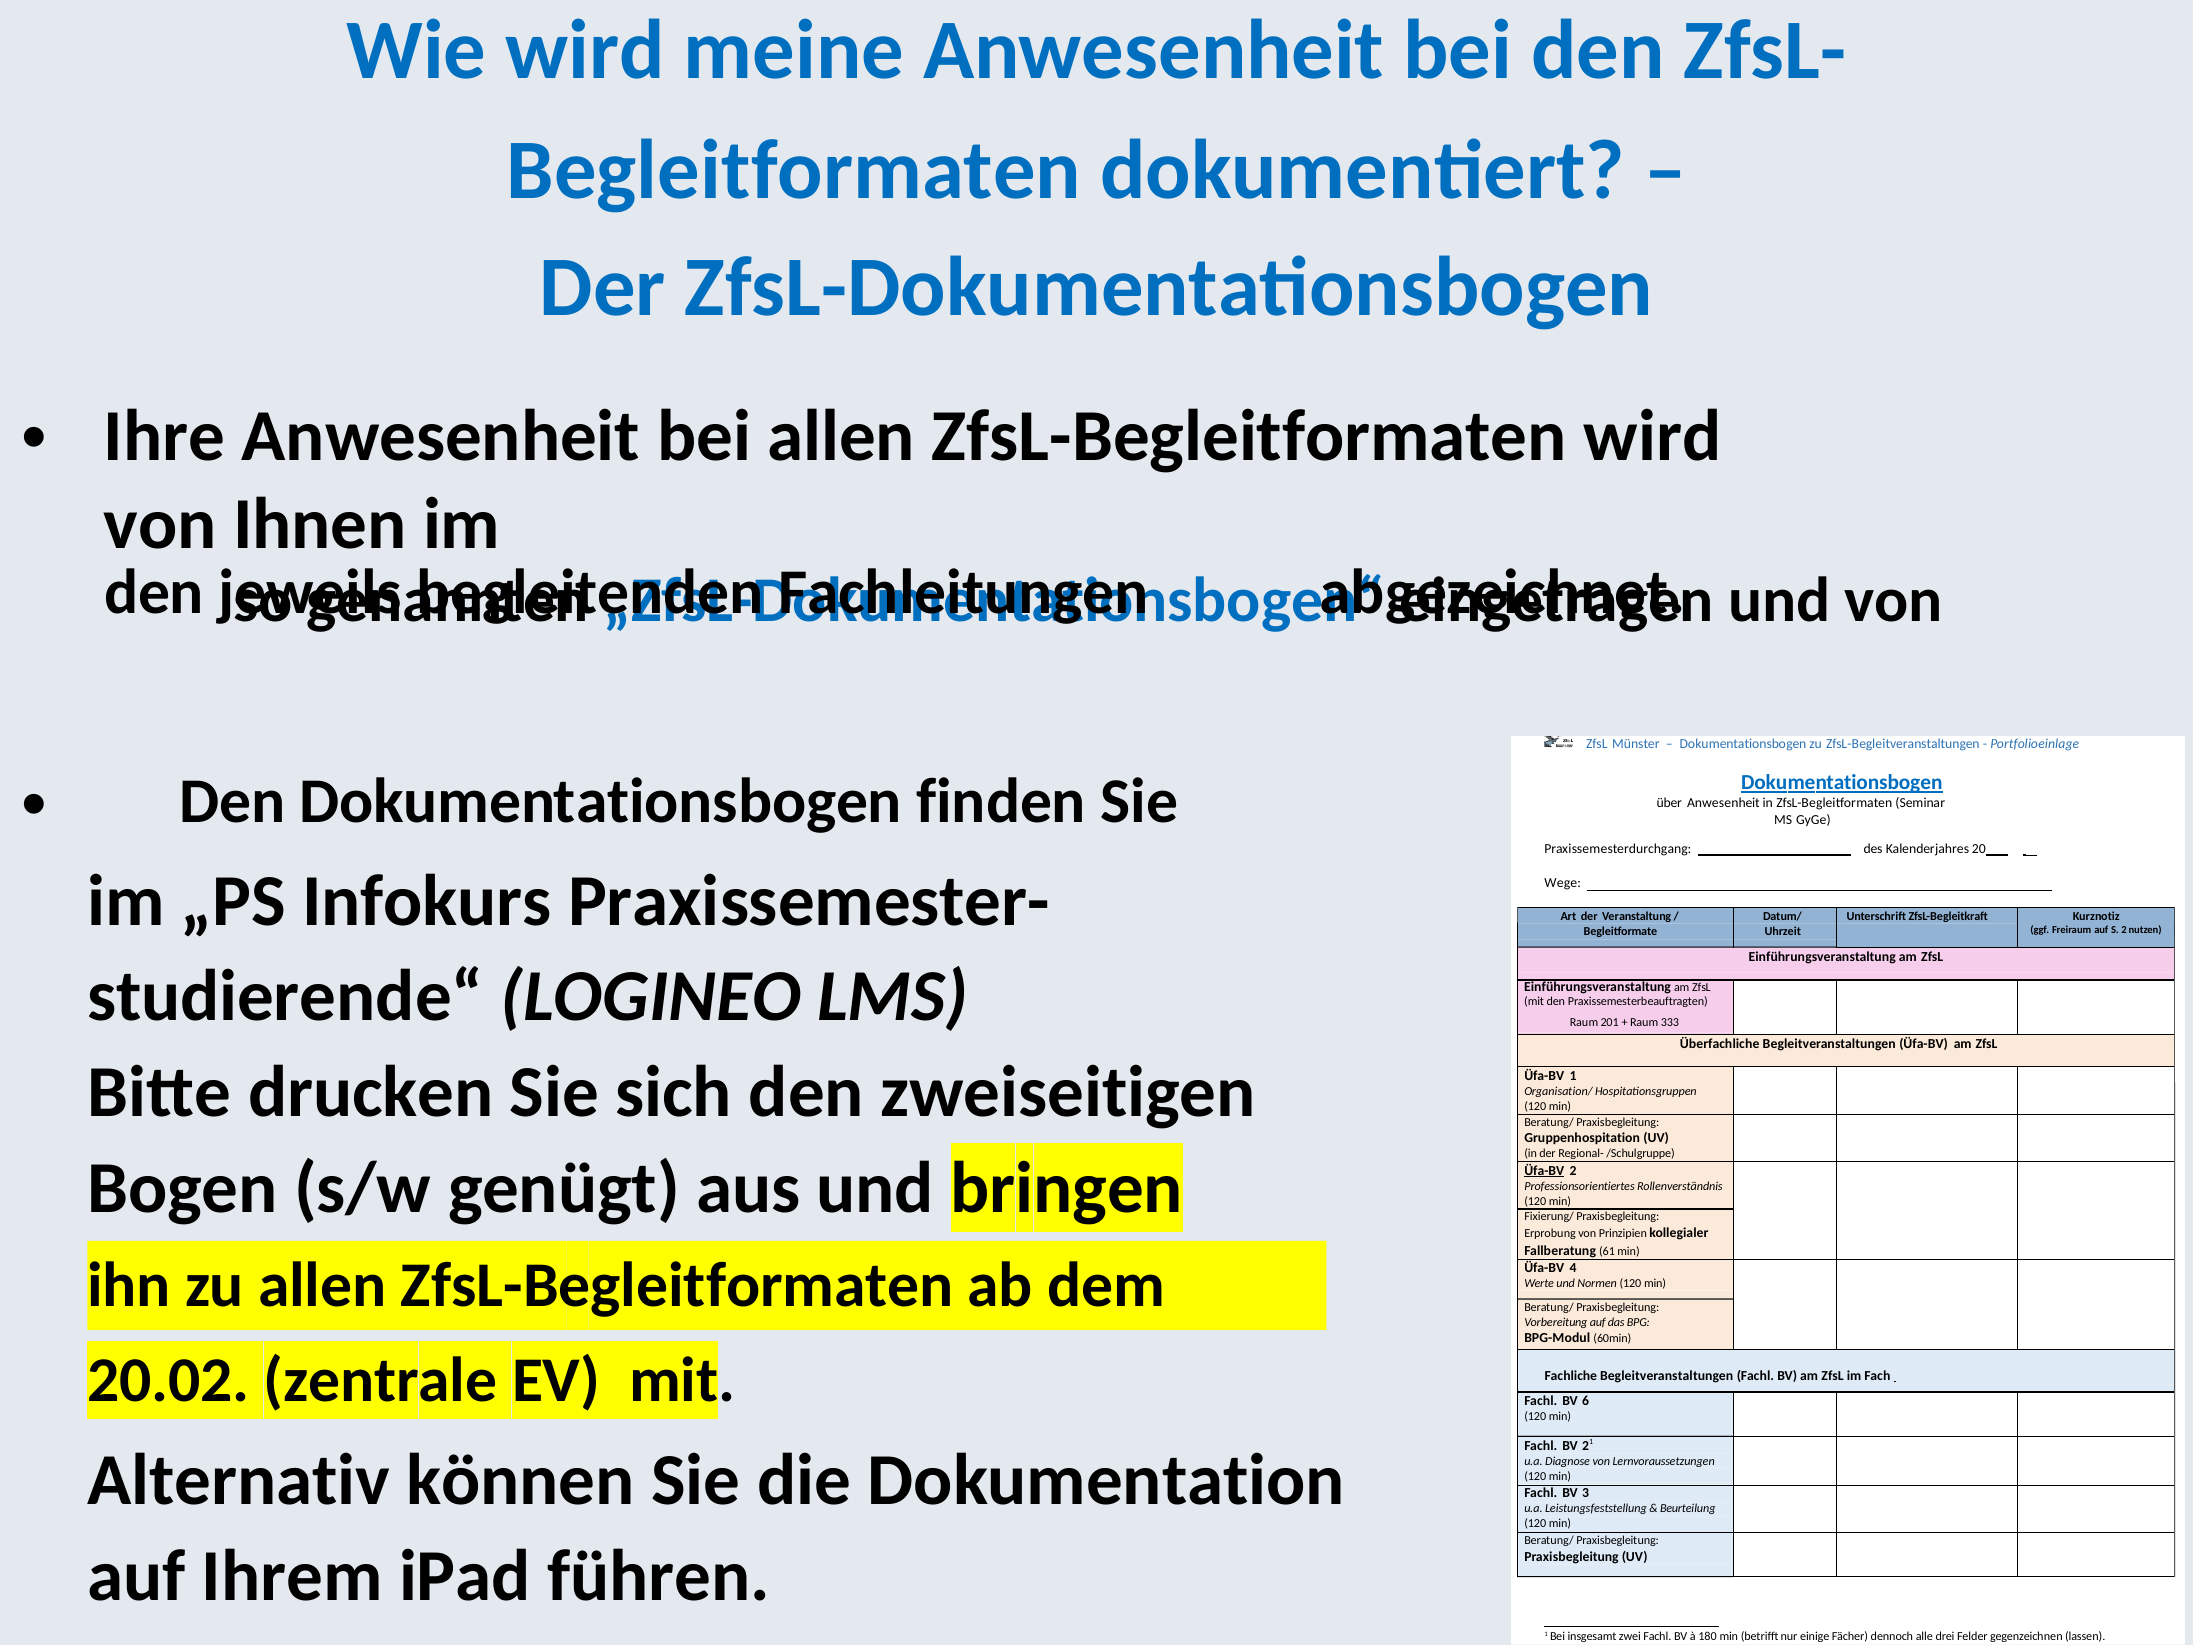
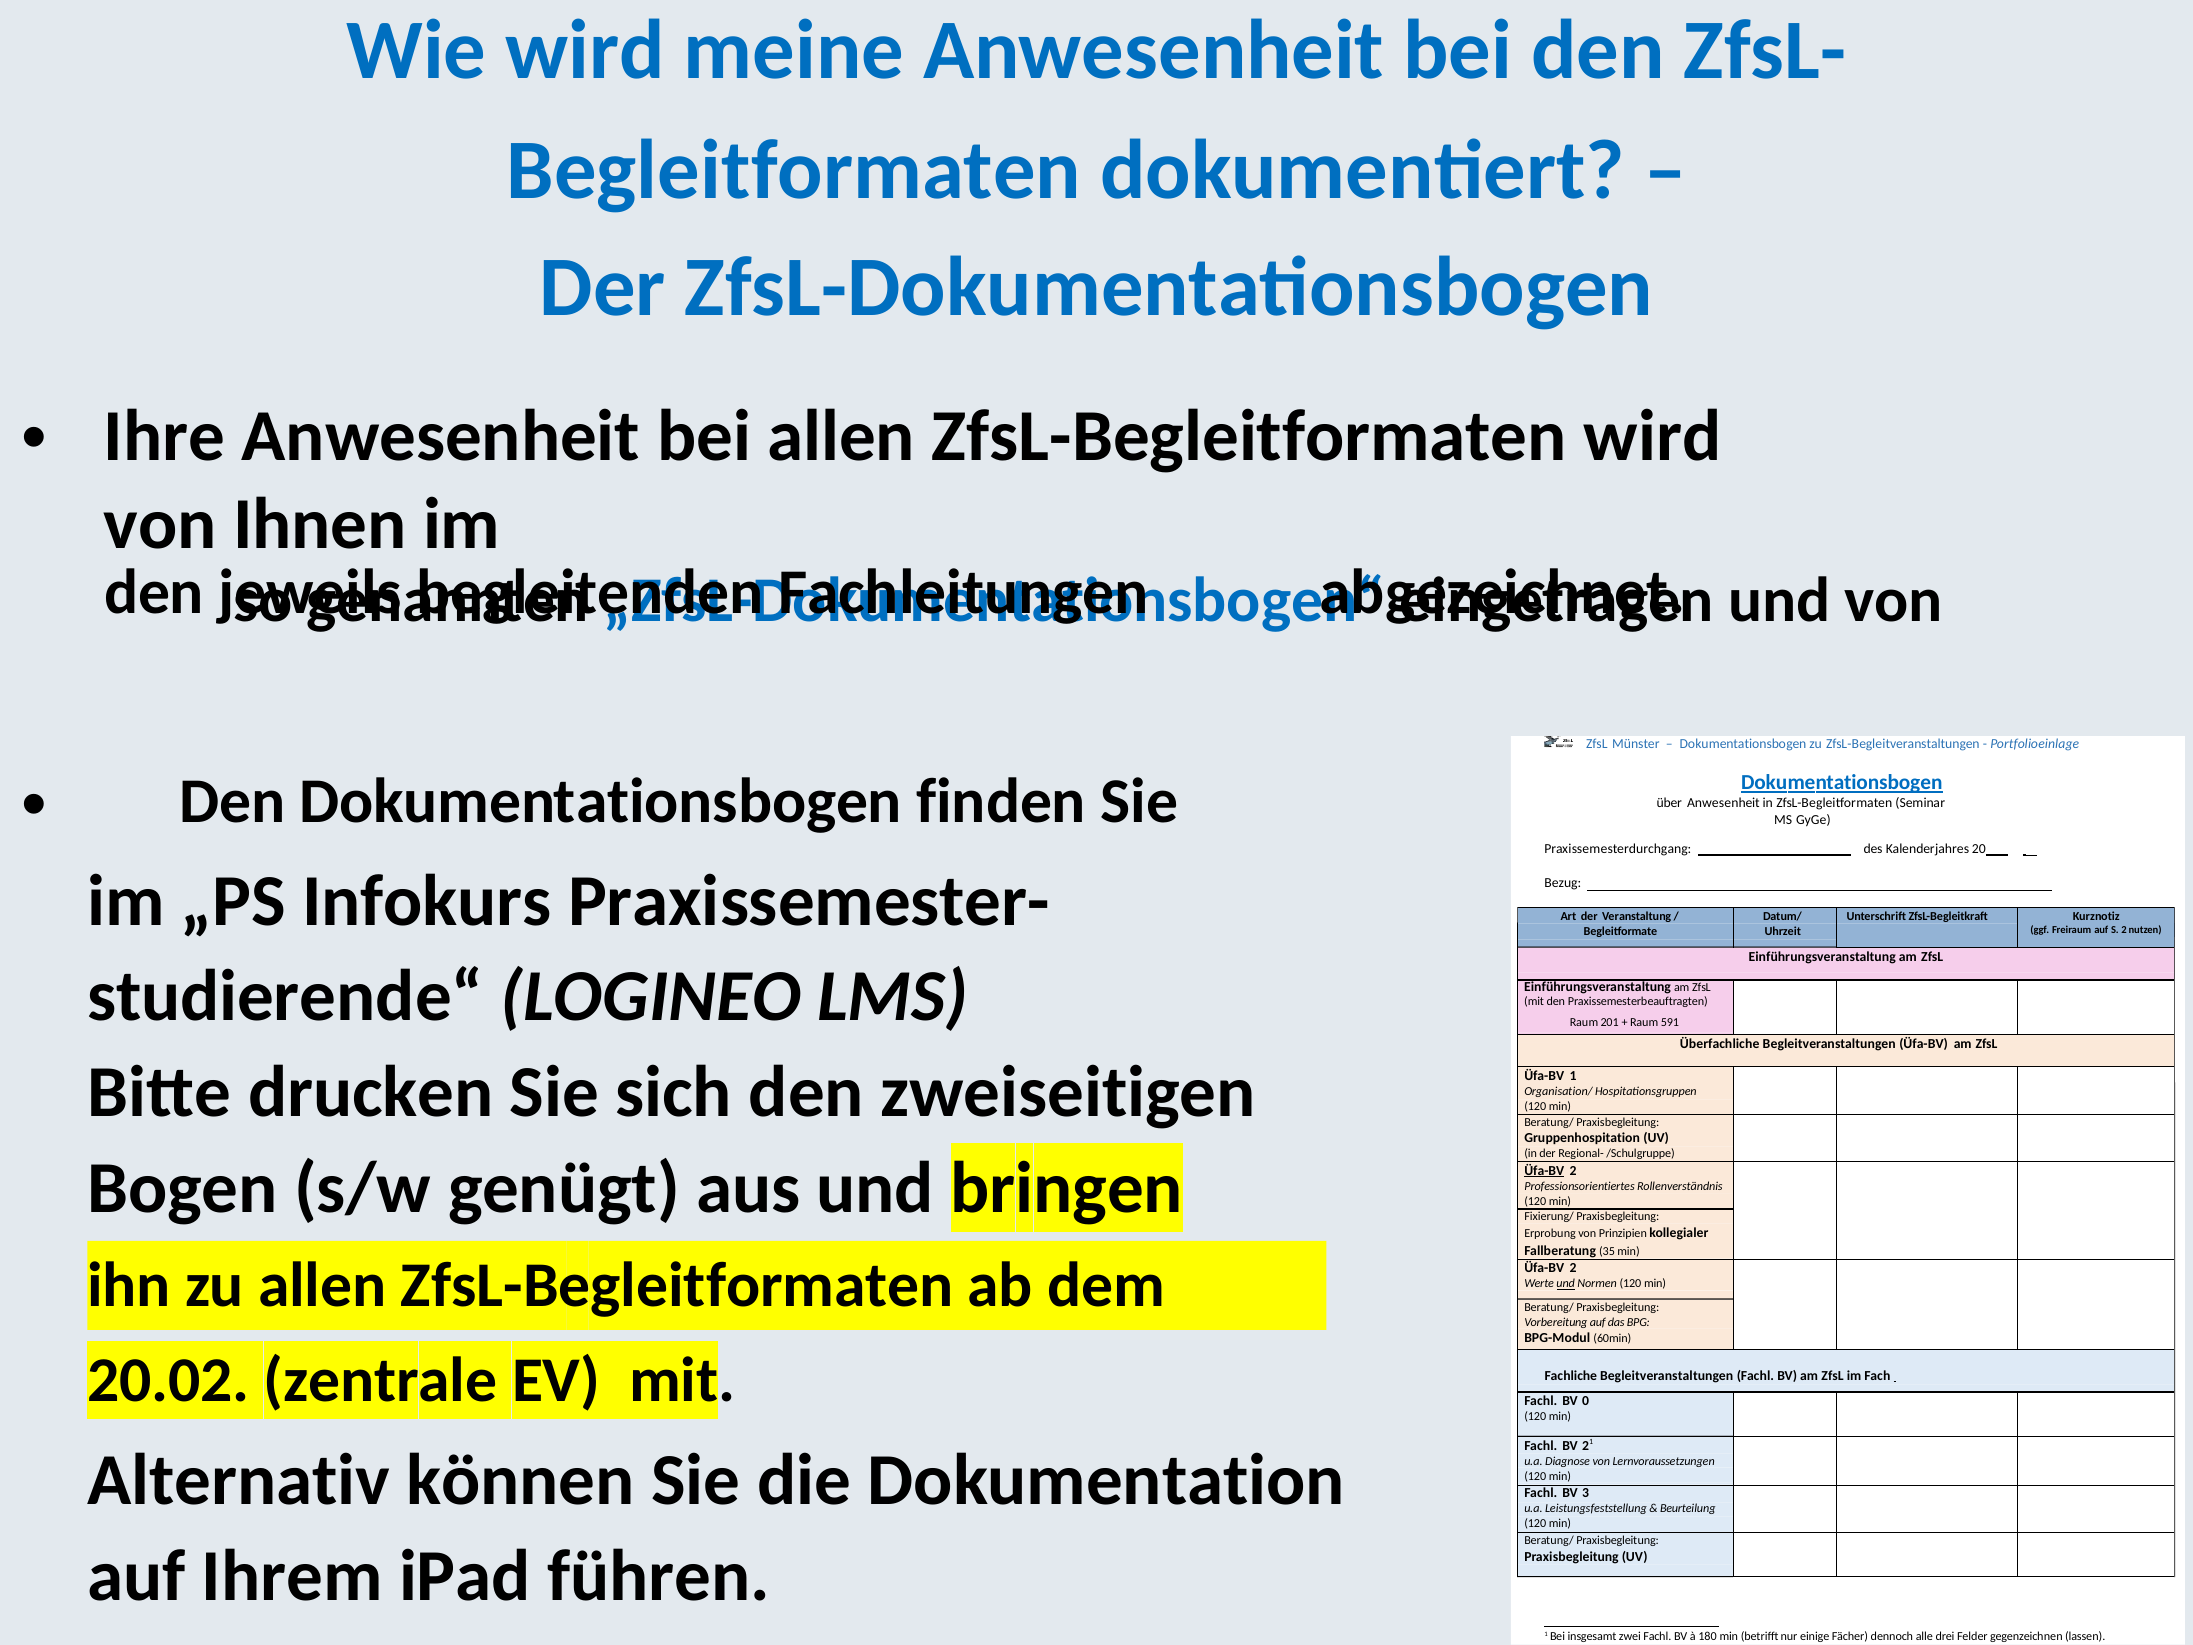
Wege: Wege -> Bezug (1563, 883)
333: 333 -> 591 (1670, 1023)
61: 61 -> 35 (1607, 1251)
4: 4 -> 2 (1573, 1268)
und underline: none -> present (1566, 1283)
6: 6 -> 0 (1586, 1401)
